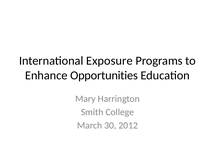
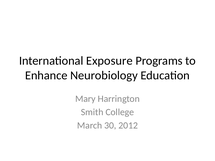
Opportunities: Opportunities -> Neurobiology (104, 76)
